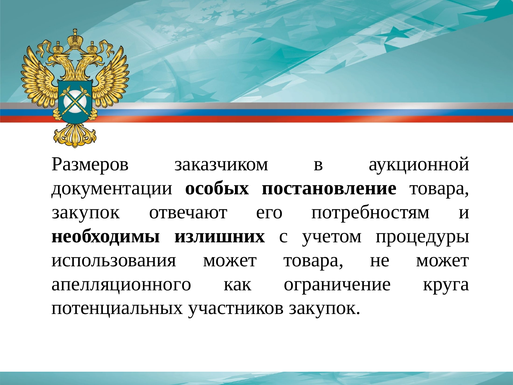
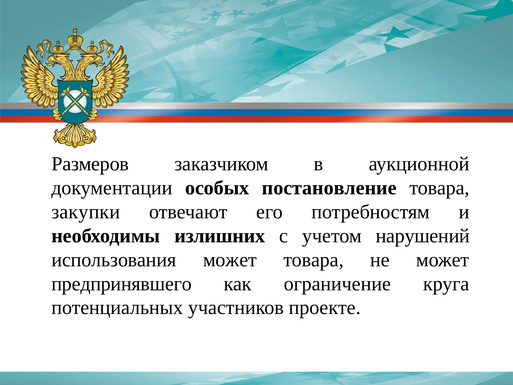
закупок: закупок -> закупки (86, 212)
процедуры: процедуры -> нарушений (423, 236)
апелляционного: апелляционного -> предпринявшего (122, 284)
участников закупок: закупок -> проекте (325, 308)
